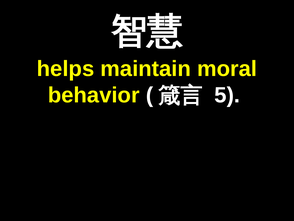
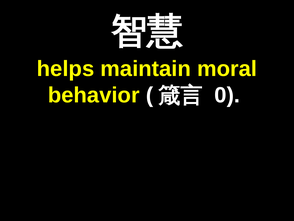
5: 5 -> 0 (227, 95)
